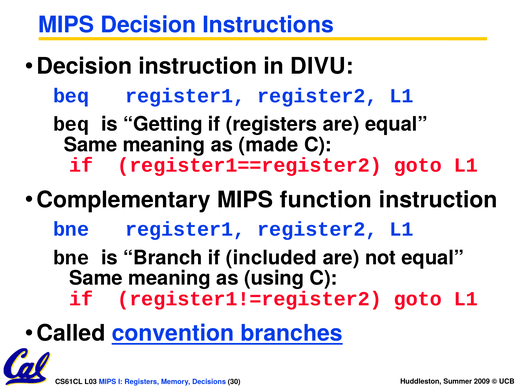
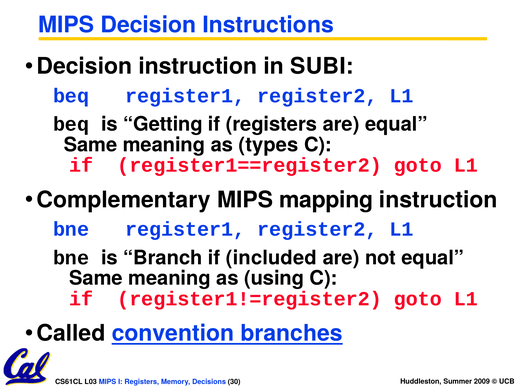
DIVU: DIVU -> SUBI (322, 66)
made: made -> types (268, 145)
function: function -> mapping (326, 200)
